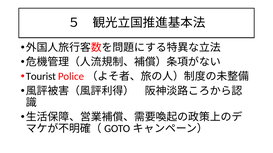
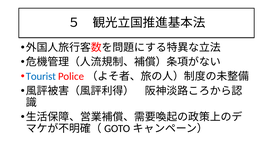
Tourist colour: black -> blue (41, 77)
